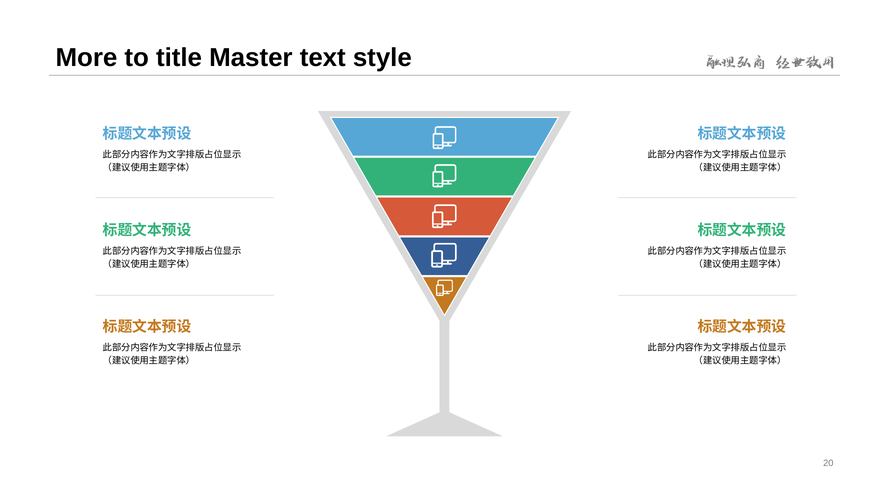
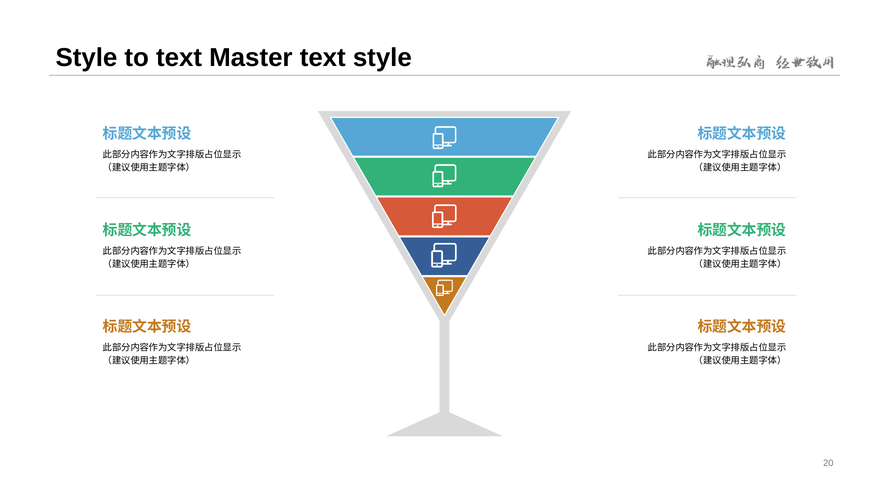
More: More -> Style (86, 57)
to title: title -> text (179, 57)
